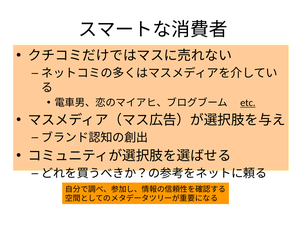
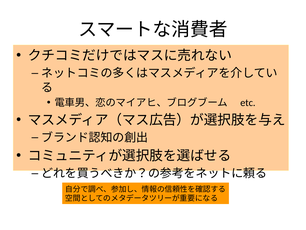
etc underline: present -> none (248, 103)
